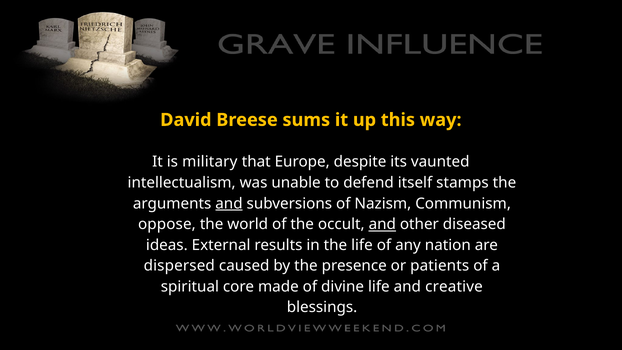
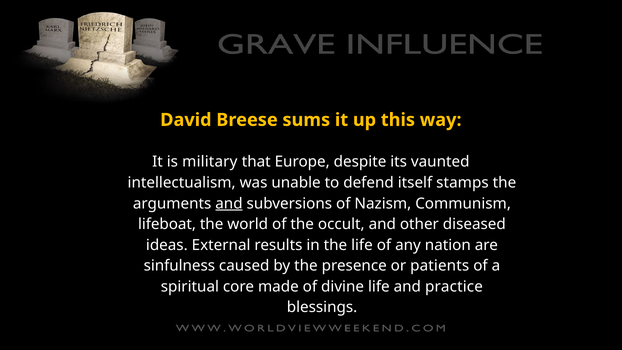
oppose: oppose -> lifeboat (167, 224)
and underline: present -> none (382, 224)
dispersed: dispersed -> sinfulness (179, 266)
creative: creative -> practice (454, 286)
